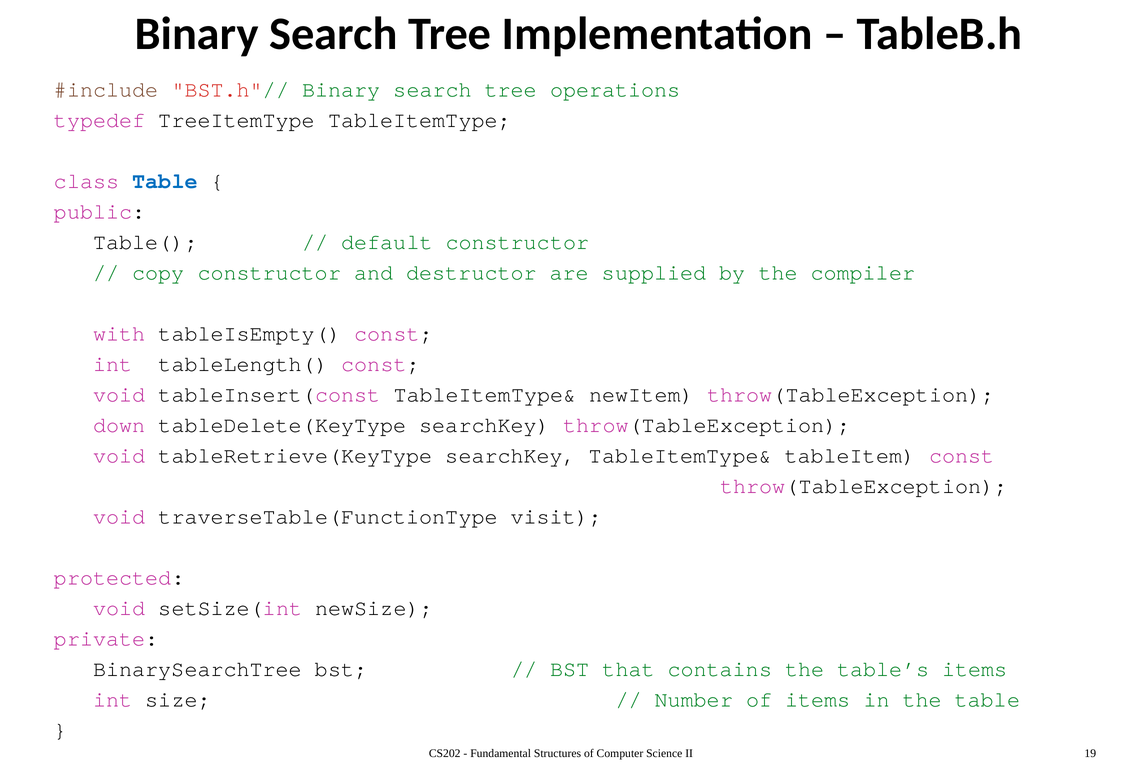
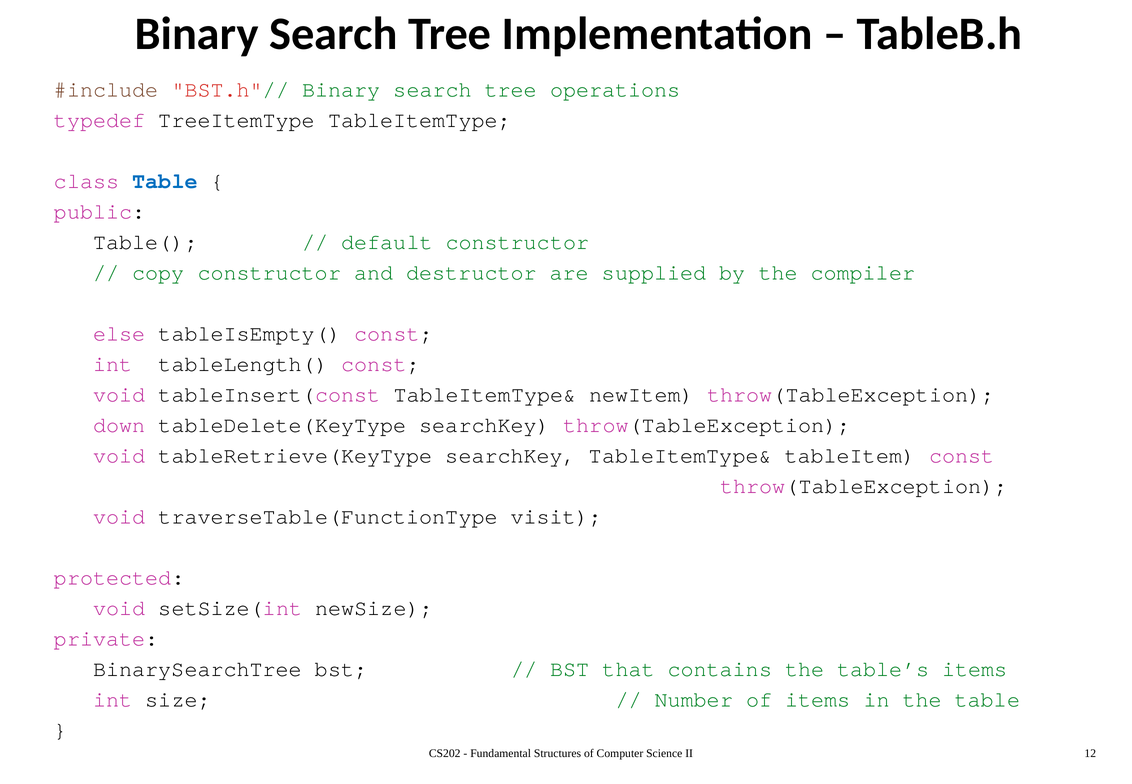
with: with -> else (119, 333)
19: 19 -> 12 (1090, 753)
